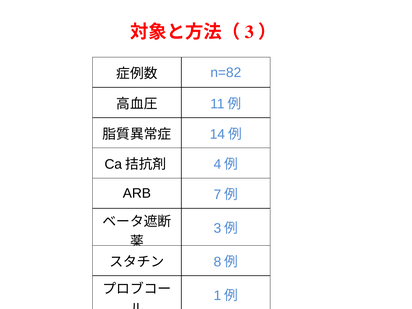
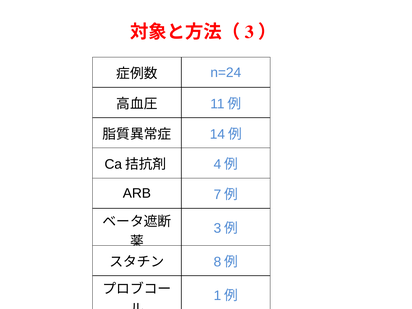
n=82: n=82 -> n=24 (226, 73)
